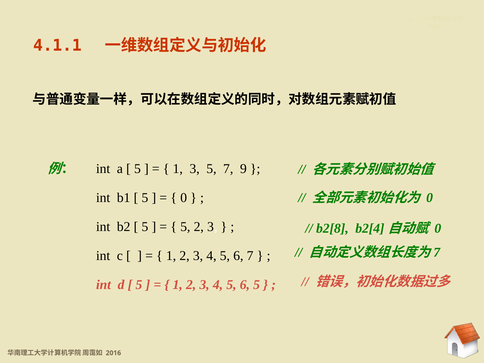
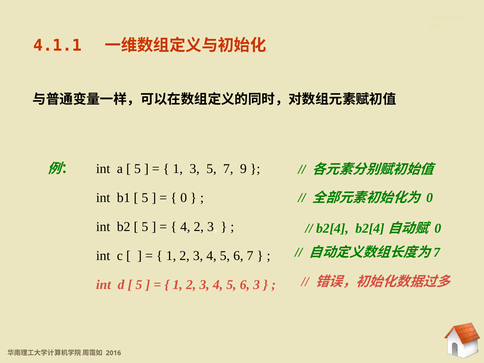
5: 5 -> 4 (185, 227)
b2[8: b2[8 -> b2[4 (332, 228)
6 5: 5 -> 3 (257, 285)
